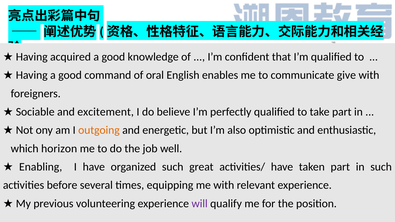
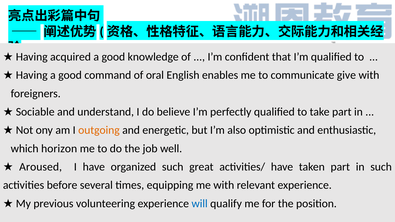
excitement: excitement -> understand (106, 112)
Enabling: Enabling -> Aroused (41, 167)
will colour: purple -> blue (200, 204)
